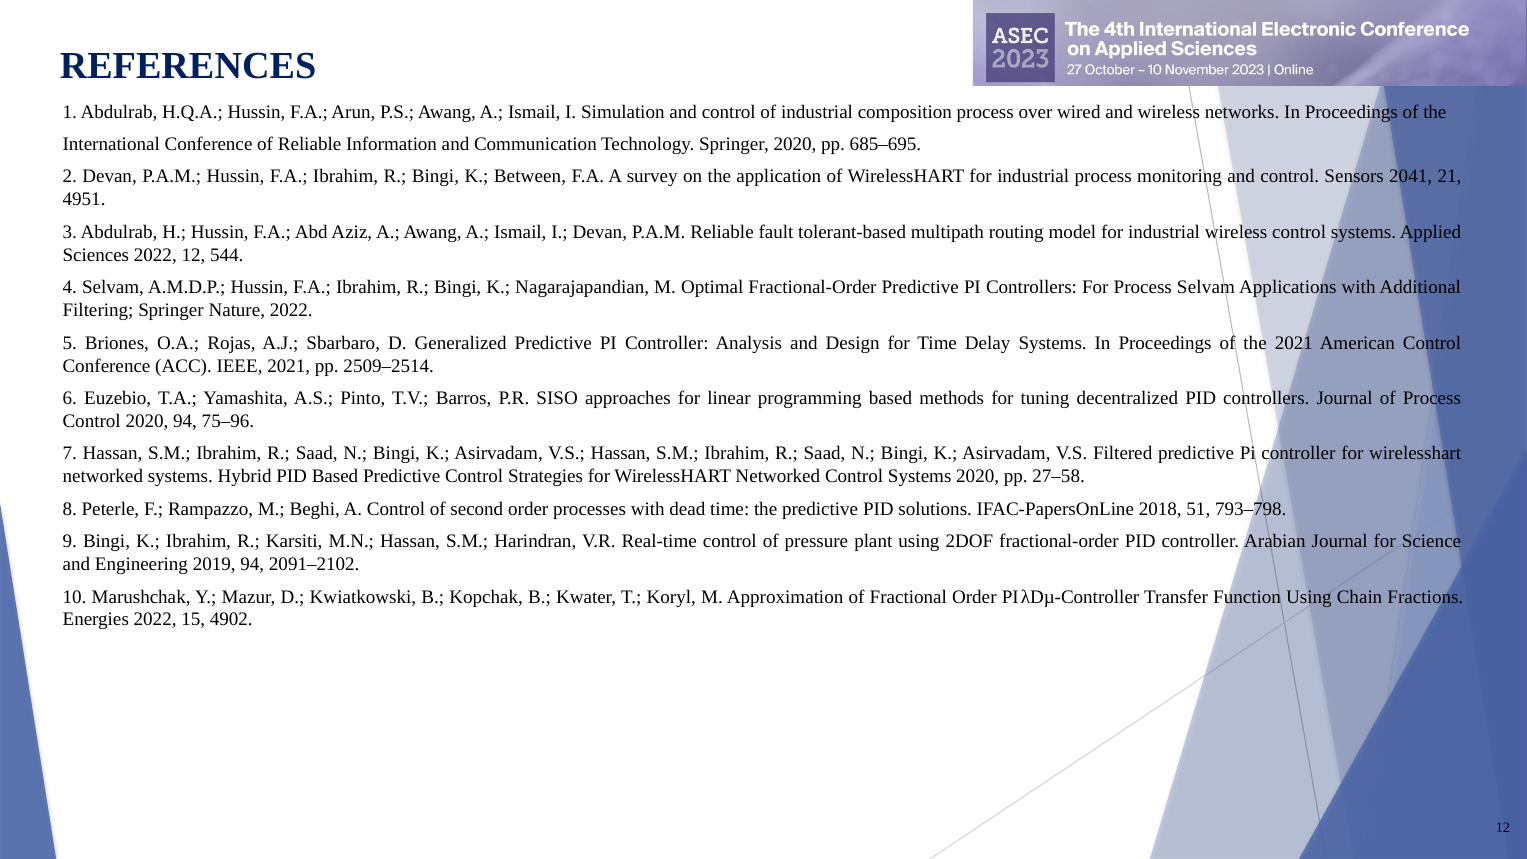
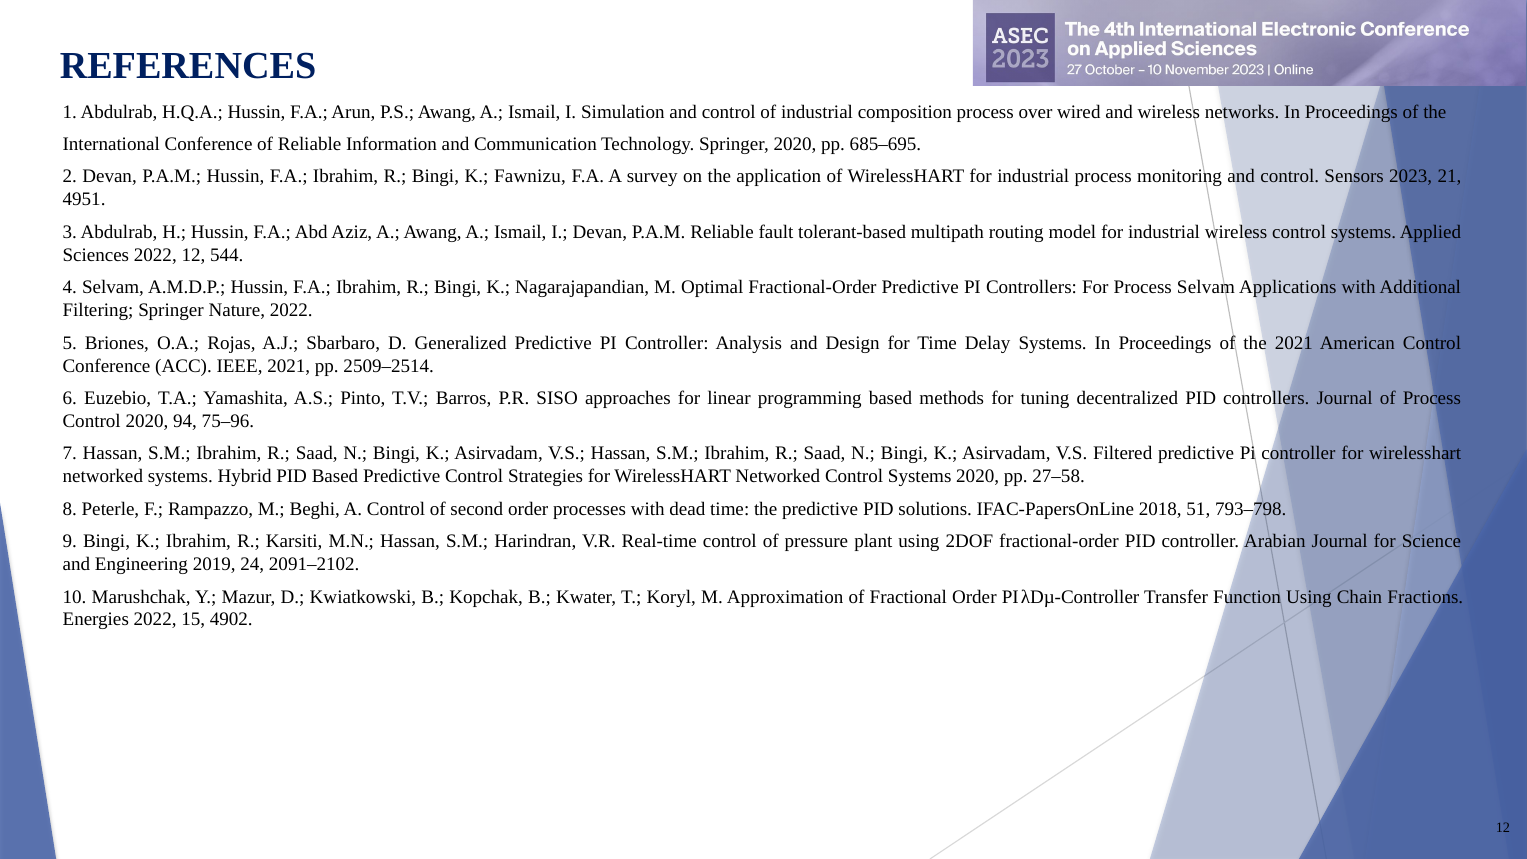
Between: Between -> Fawnizu (530, 177)
2041: 2041 -> 2023 (1411, 177)
2019 94: 94 -> 24 (252, 564)
